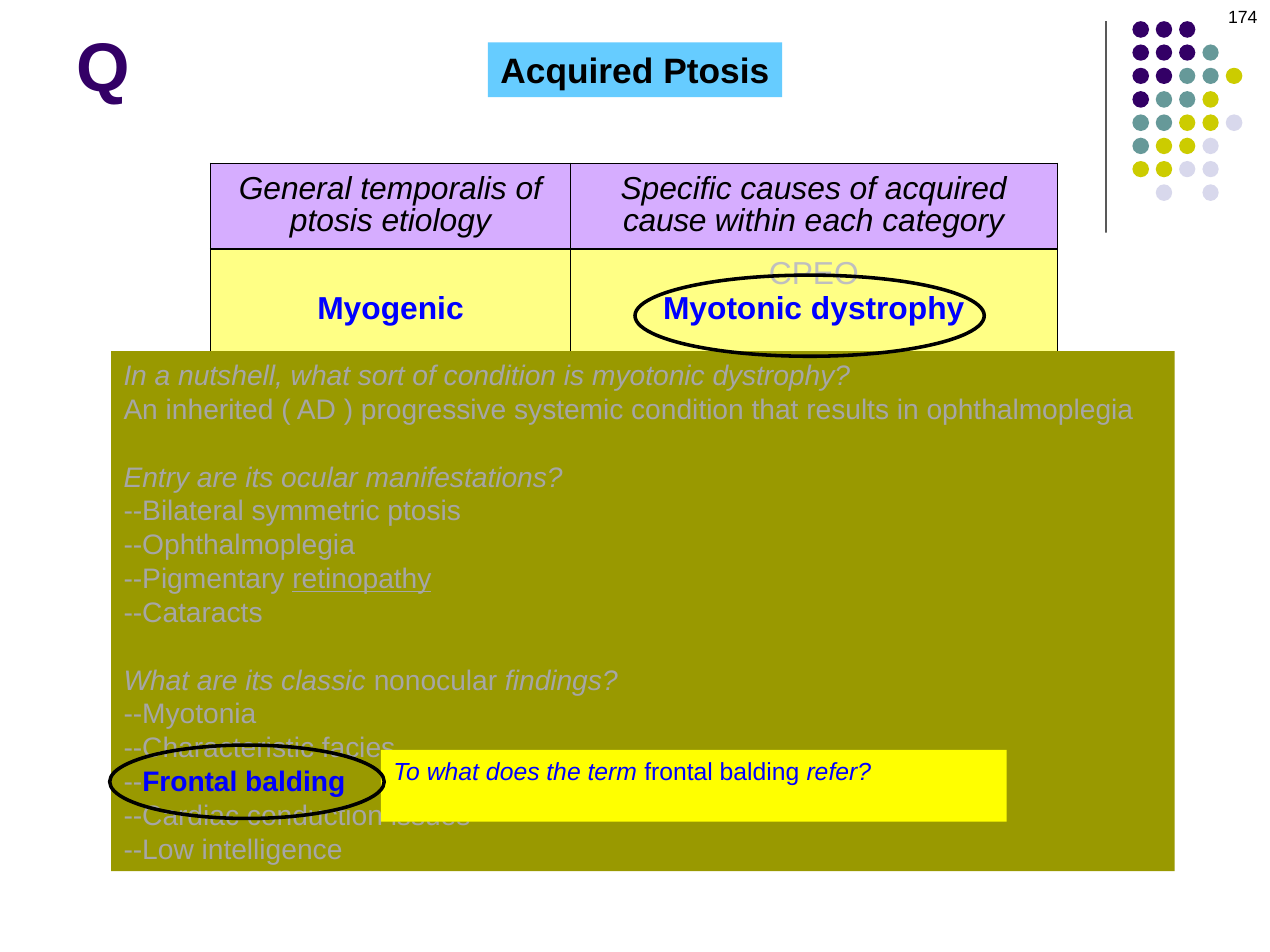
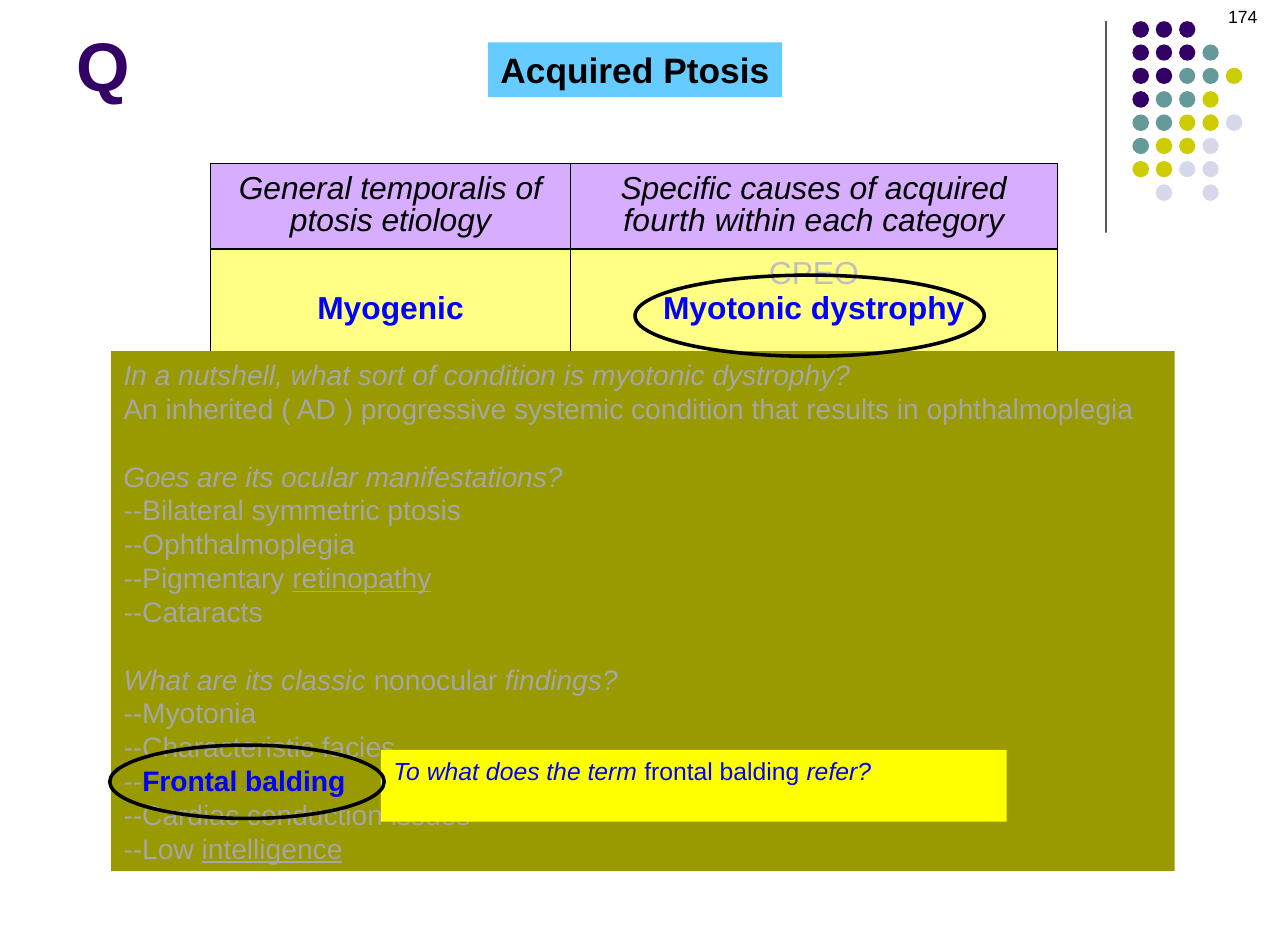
cause: cause -> fourth (665, 221)
Entry: Entry -> Goes (157, 478)
intelligence underline: none -> present (272, 850)
